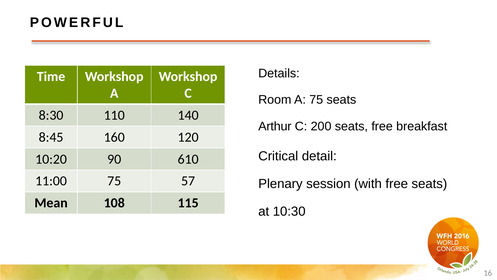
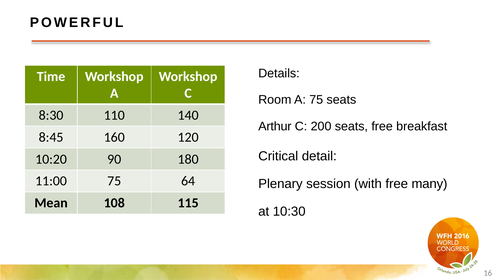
610: 610 -> 180 (188, 159)
57: 57 -> 64 (188, 181)
free seats: seats -> many (429, 183)
